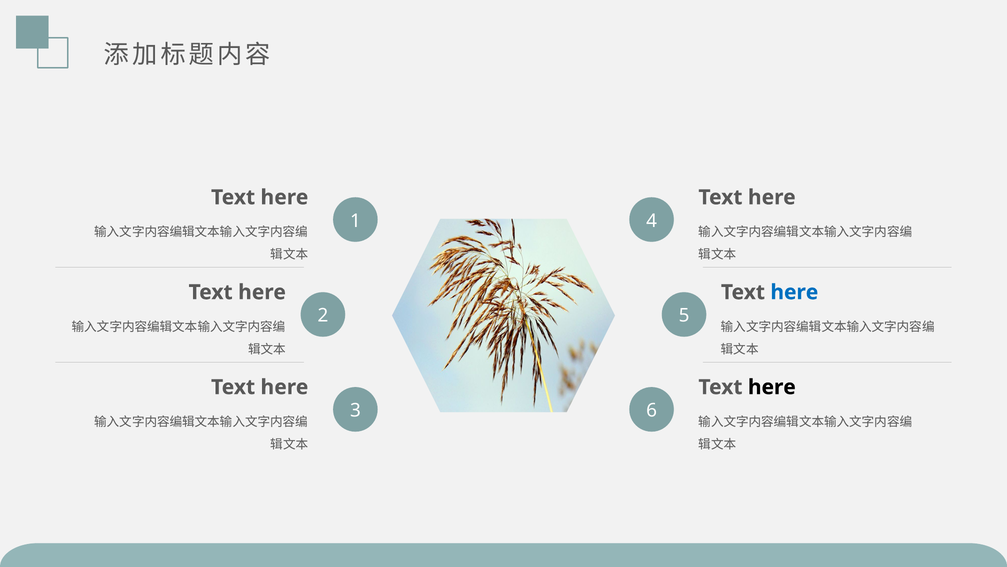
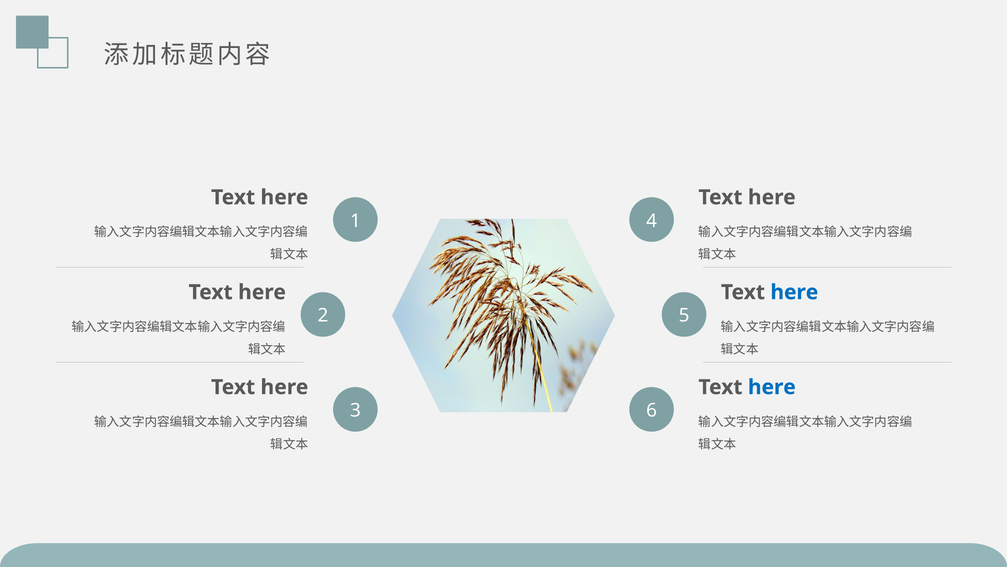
here colour: black -> blue (772, 387)
